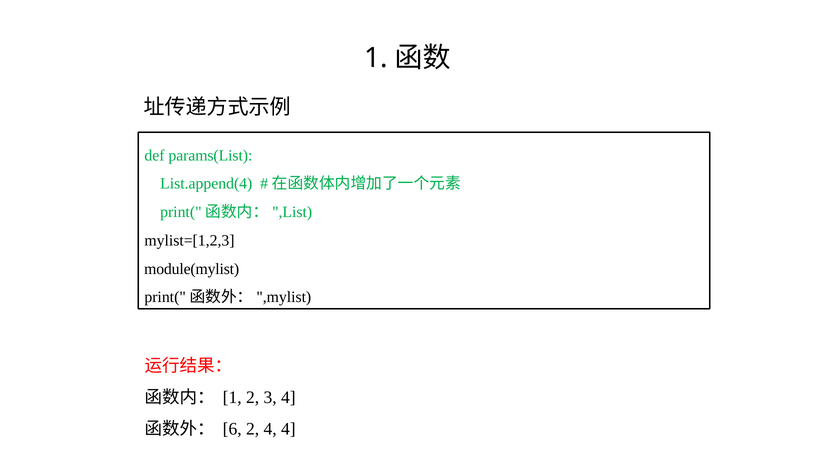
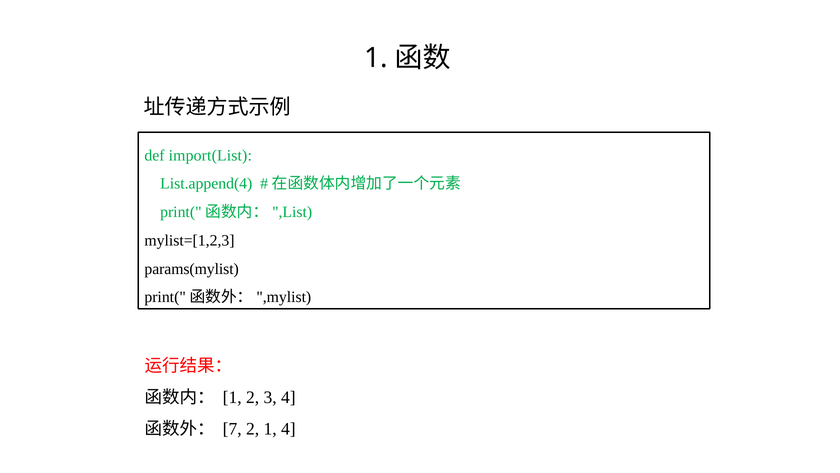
params(List: params(List -> import(List (210, 155)
module(mylist: module(mylist -> params(mylist (192, 269)
6: 6 -> 7 (232, 429)
2 4: 4 -> 1 (270, 429)
